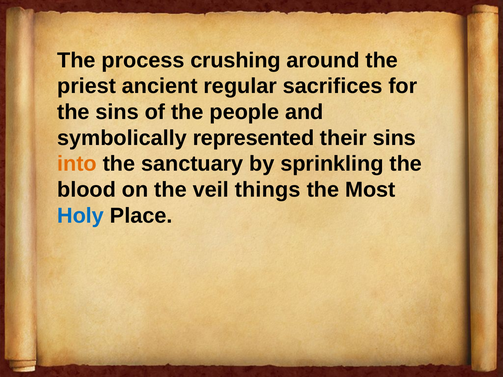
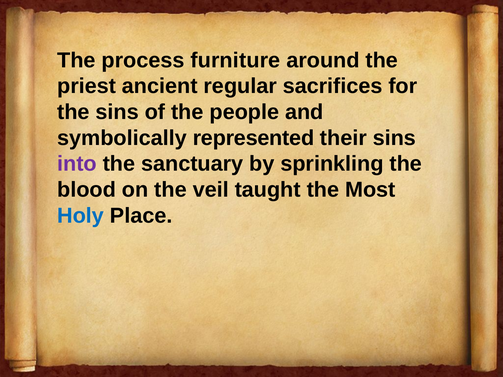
crushing: crushing -> furniture (235, 60)
into colour: orange -> purple (77, 164)
things: things -> taught (268, 190)
